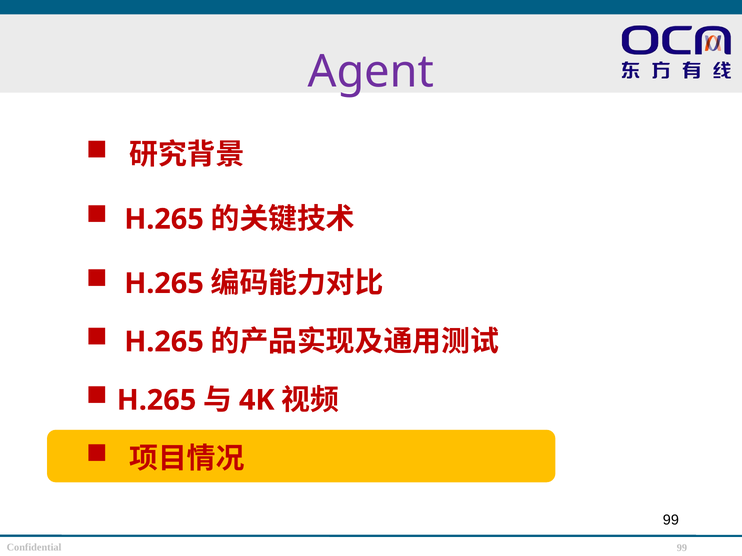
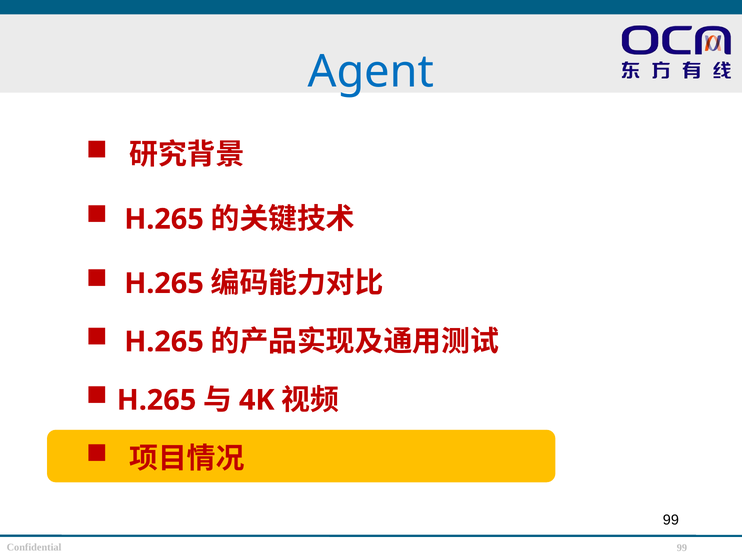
Agent colour: purple -> blue (371, 72)
